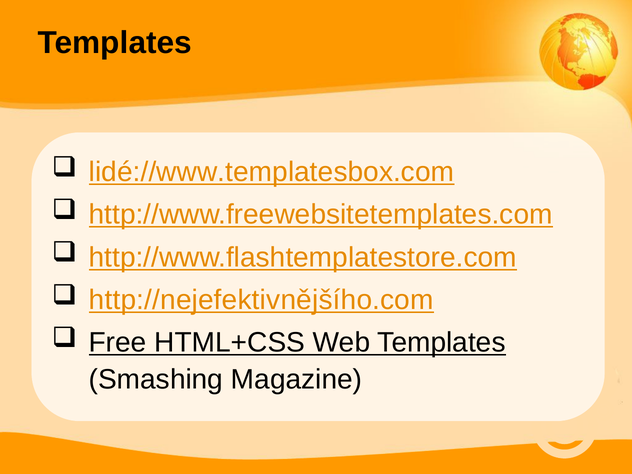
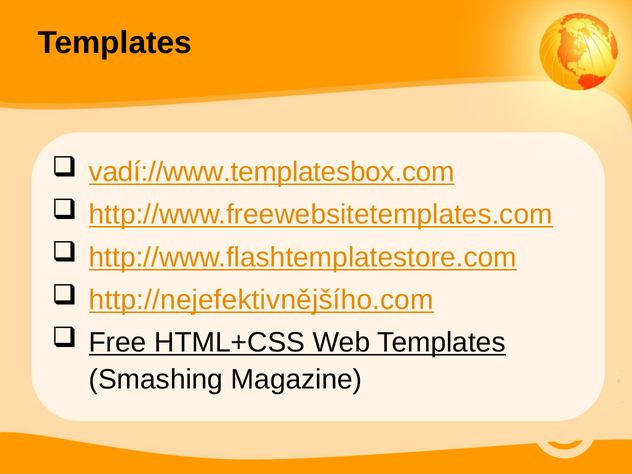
lidé://www.templatesbox.com: lidé://www.templatesbox.com -> vadí://www.templatesbox.com (272, 172)
